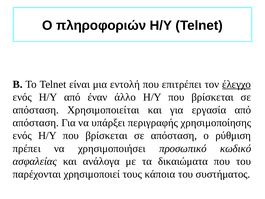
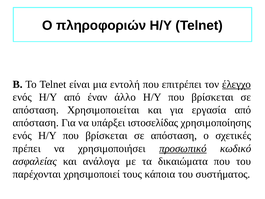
περιγραφής: περιγραφής -> ιστοσελίδας (153, 123)
ρύθμιση: ρύθμιση -> σχετικές (233, 135)
προσωπικό underline: none -> present (183, 148)
